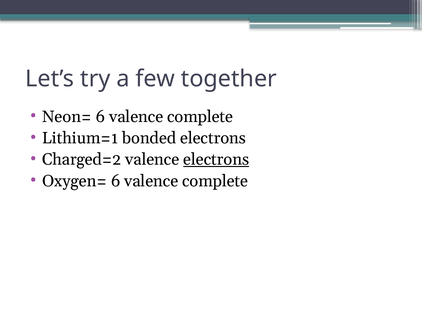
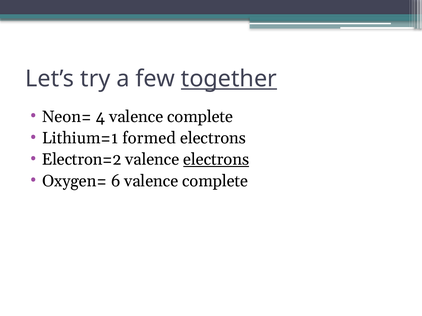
together underline: none -> present (229, 79)
Neon= 6: 6 -> 4 (100, 117)
bonded: bonded -> formed (149, 138)
Charged=2: Charged=2 -> Electron=2 (82, 160)
